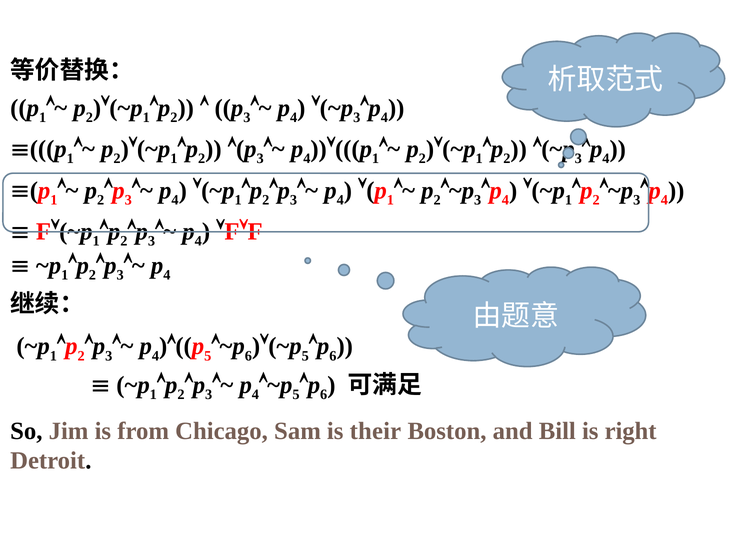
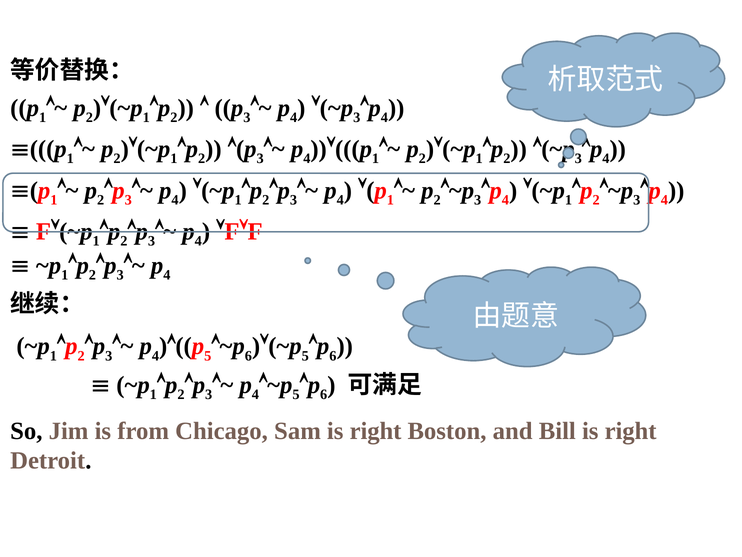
Sam is their: their -> right (376, 431)
